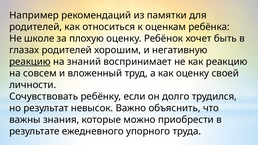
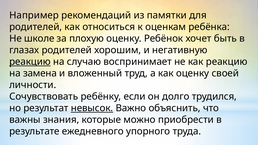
знаний: знаний -> случаю (84, 62)
совсем: совсем -> замена (40, 73)
невысок underline: none -> present (92, 108)
